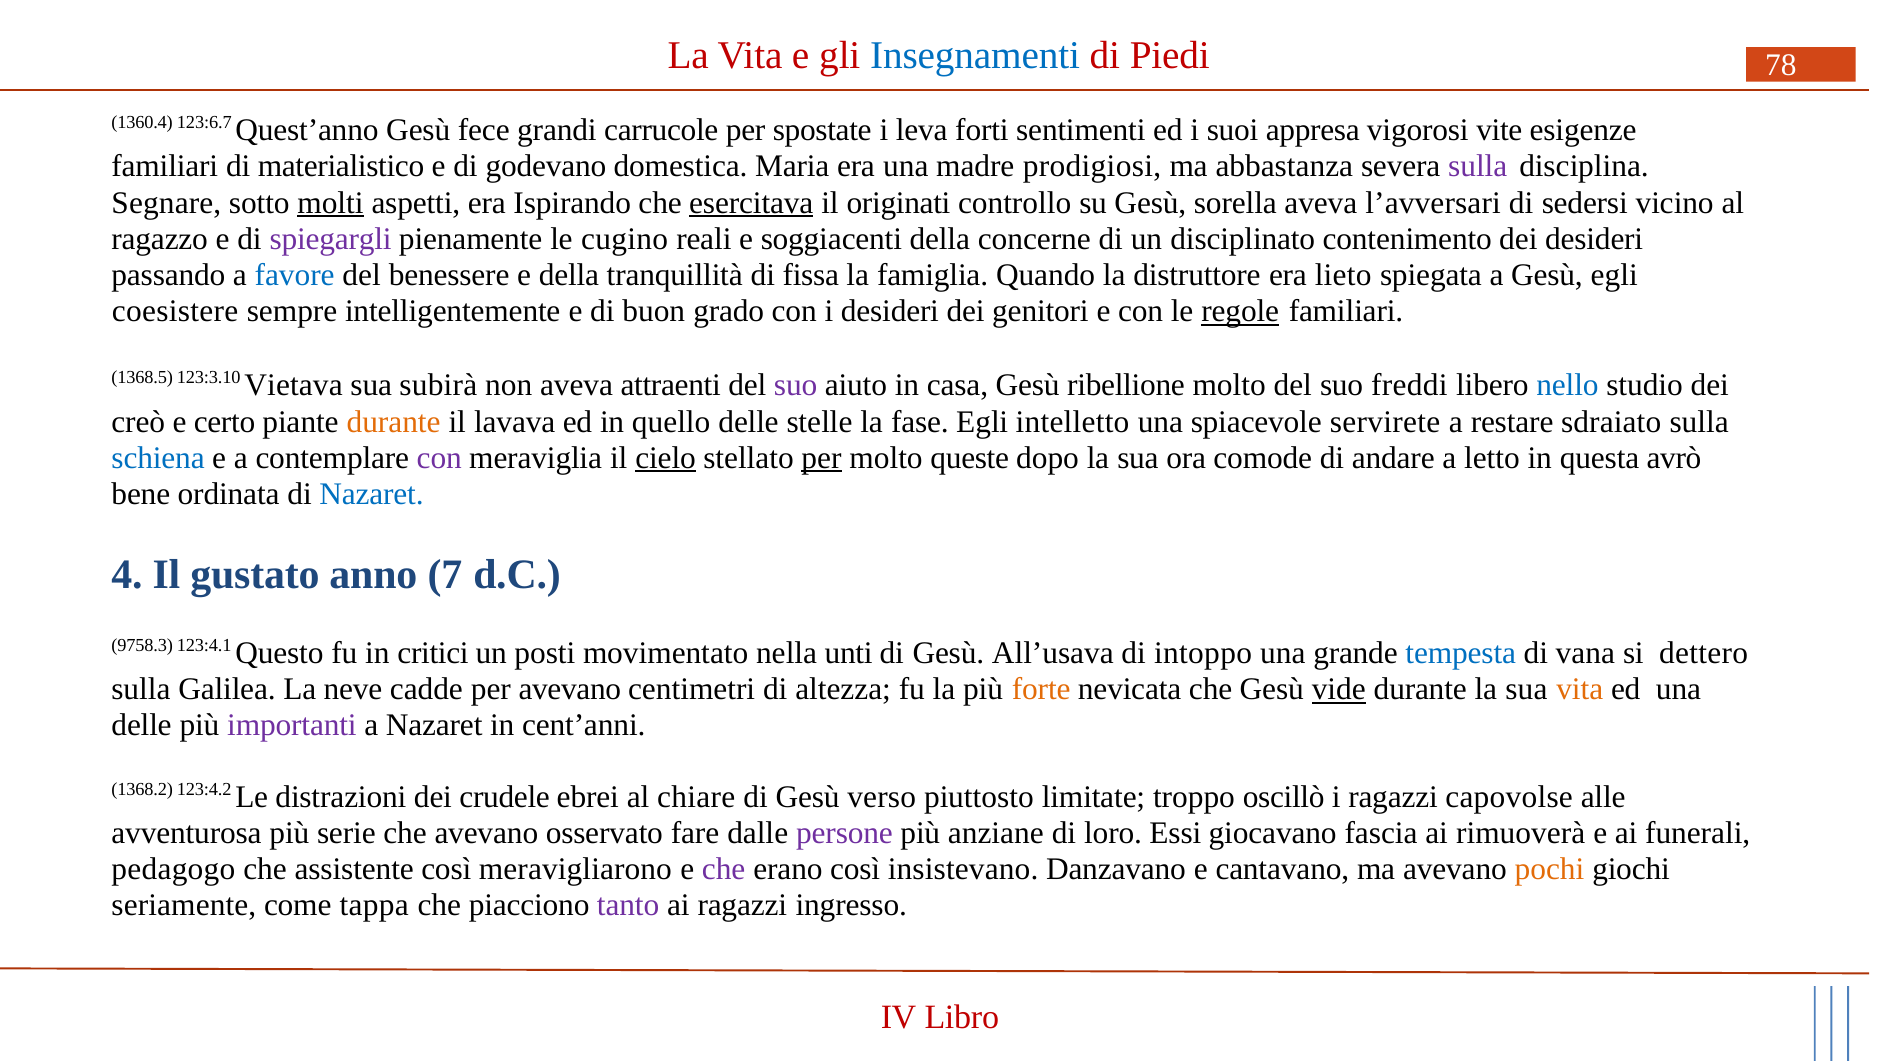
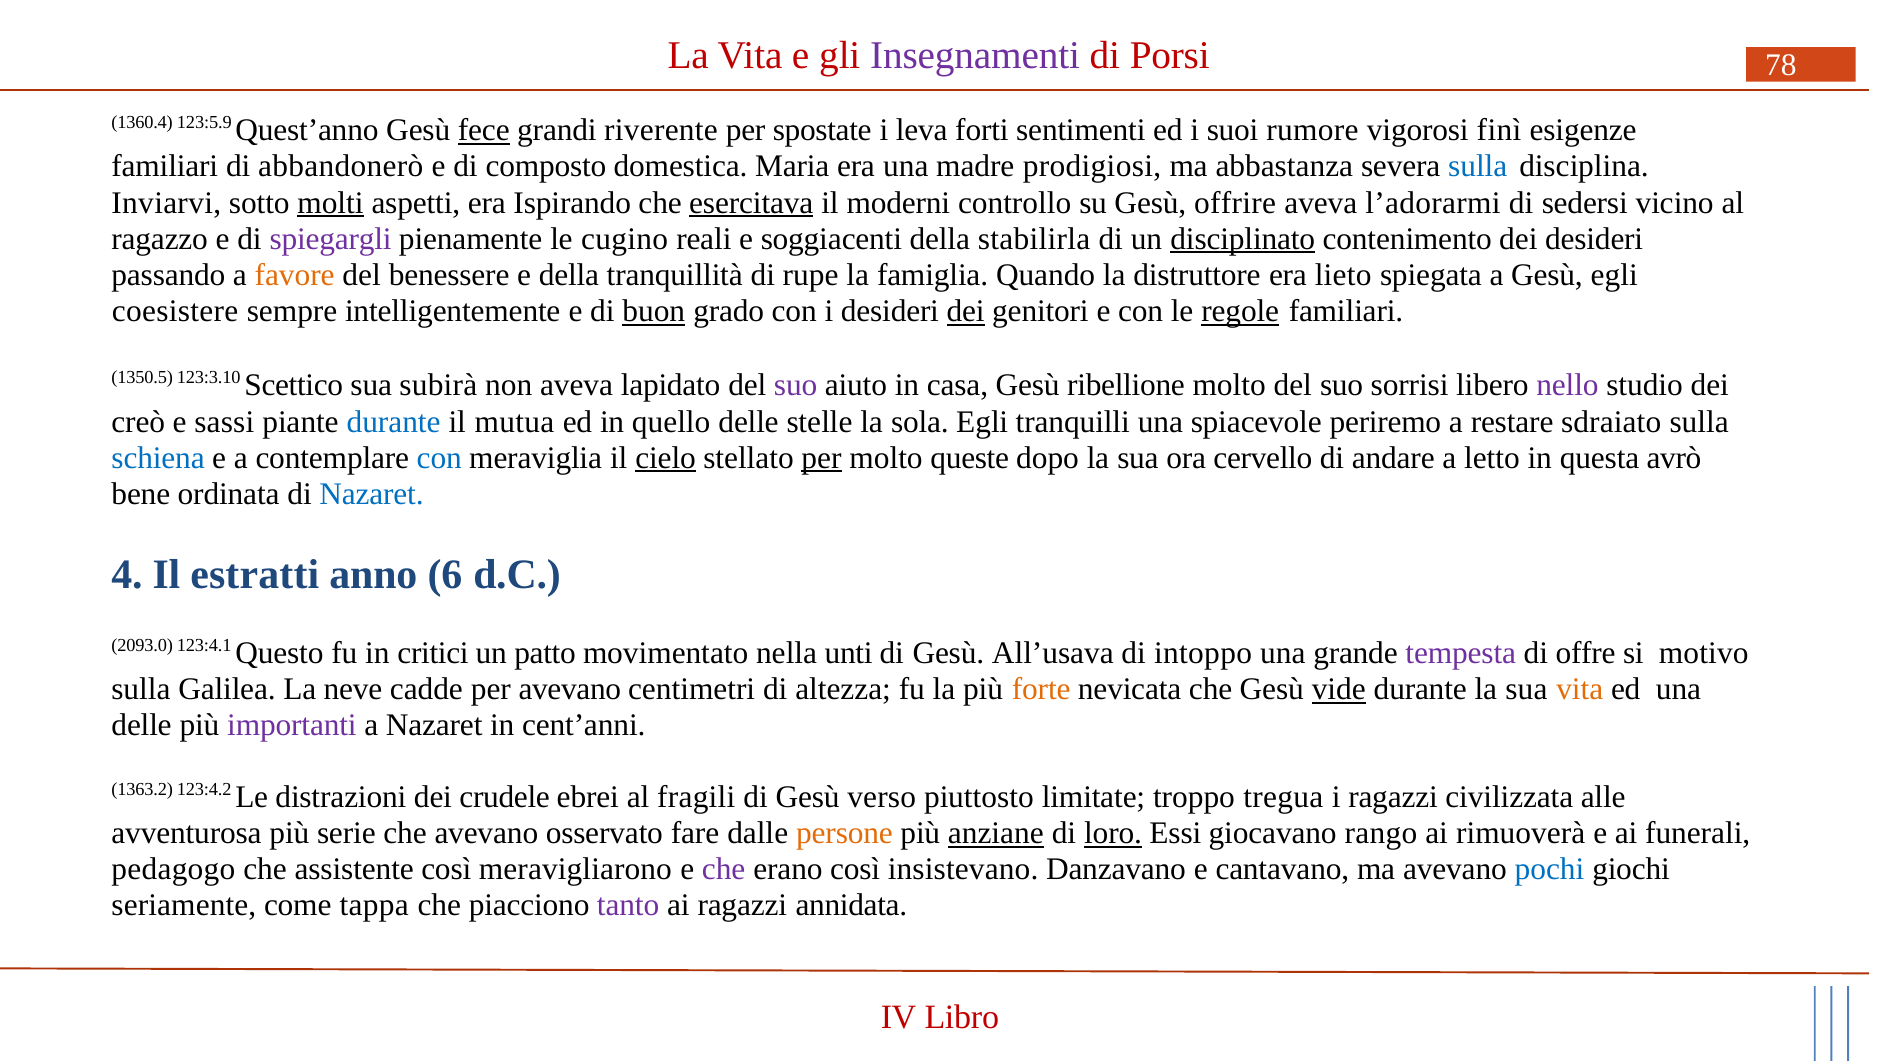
Insegnamenti colour: blue -> purple (975, 55)
Piedi: Piedi -> Porsi (1170, 55)
123:6.7: 123:6.7 -> 123:5.9 (204, 123)
fece underline: none -> present (484, 130)
carrucole: carrucole -> riverente (661, 130)
appresa: appresa -> rumore (1312, 130)
vite: vite -> finì (1499, 130)
materialistico: materialistico -> abbandonerò (341, 167)
godevano: godevano -> composto (546, 167)
sulla colour: purple -> blue (1478, 167)
Segnare: Segnare -> Inviarvi (166, 203)
originati: originati -> moderni (898, 203)
sorella: sorella -> offrire (1235, 203)
l’avversari: l’avversari -> l’adorarmi (1433, 203)
concerne: concerne -> stabilirla (1034, 239)
disciplinato underline: none -> present (1243, 239)
favore colour: blue -> orange (295, 275)
fissa: fissa -> rupe (811, 275)
buon underline: none -> present (654, 311)
dei underline: none -> present (966, 311)
1368.5: 1368.5 -> 1350.5 (142, 378)
Vietava: Vietava -> Scettico (294, 385)
attraenti: attraenti -> lapidato (671, 385)
freddi: freddi -> sorrisi (1410, 385)
nello colour: blue -> purple (1567, 385)
certo: certo -> sassi (224, 421)
durante colour: orange -> blue (394, 421)
lavava: lavava -> mutua (514, 421)
fase: fase -> sola (920, 421)
intelletto: intelletto -> tranquilli (1073, 421)
servirete: servirete -> periremo (1385, 421)
con colour: purple -> blue (439, 458)
comode: comode -> cervello (1263, 458)
gustato: gustato -> estratti (255, 575)
7: 7 -> 6 (445, 575)
9758.3: 9758.3 -> 2093.0 (142, 645)
posti: posti -> patto (545, 653)
tempesta colour: blue -> purple (1461, 653)
vana: vana -> offre (1586, 653)
dettero: dettero -> motivo (1704, 653)
1368.2: 1368.2 -> 1363.2 (142, 790)
chiare: chiare -> fragili (696, 797)
oscillò: oscillò -> tregua (1283, 797)
capovolse: capovolse -> civilizzata (1509, 797)
persone colour: purple -> orange (844, 833)
anziane underline: none -> present (996, 833)
loro underline: none -> present (1113, 833)
fascia: fascia -> rango (1381, 833)
pochi colour: orange -> blue (1549, 869)
ingresso: ingresso -> annidata (851, 905)
